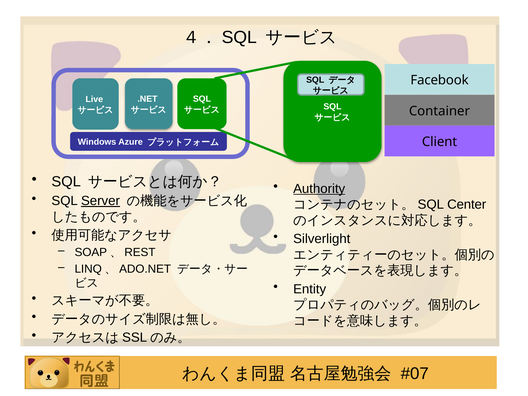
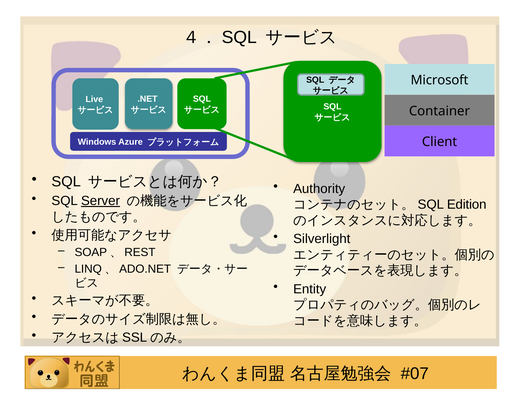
Facebook: Facebook -> Microsoft (440, 80)
Authority underline: present -> none (319, 189)
Center: Center -> Edition (467, 205)
